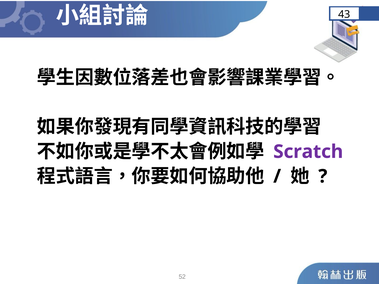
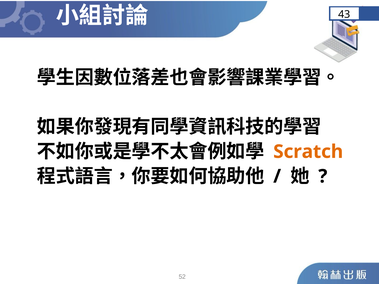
Scratch colour: purple -> orange (308, 152)
